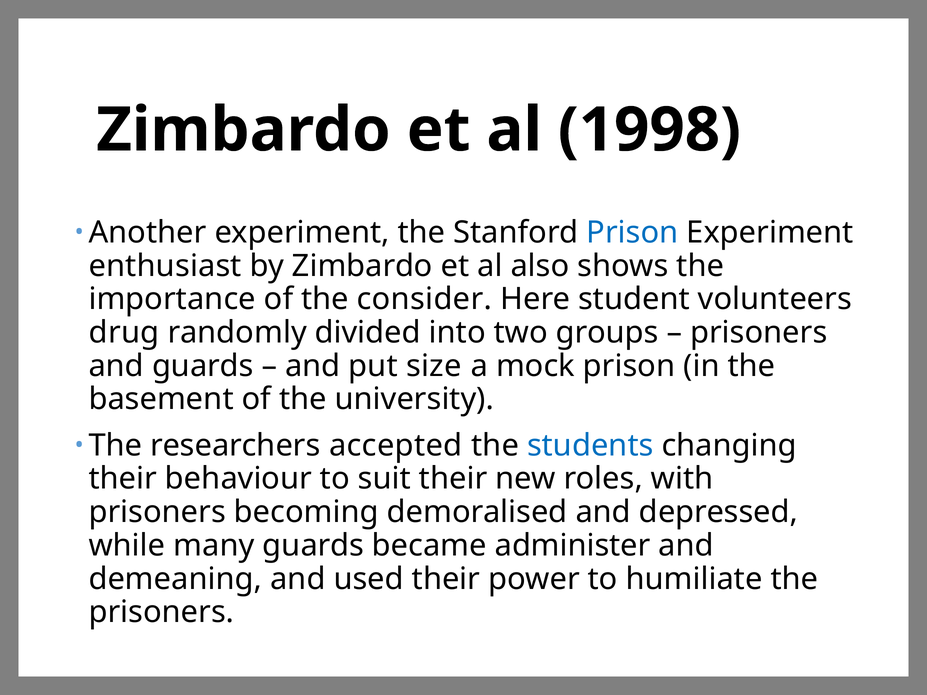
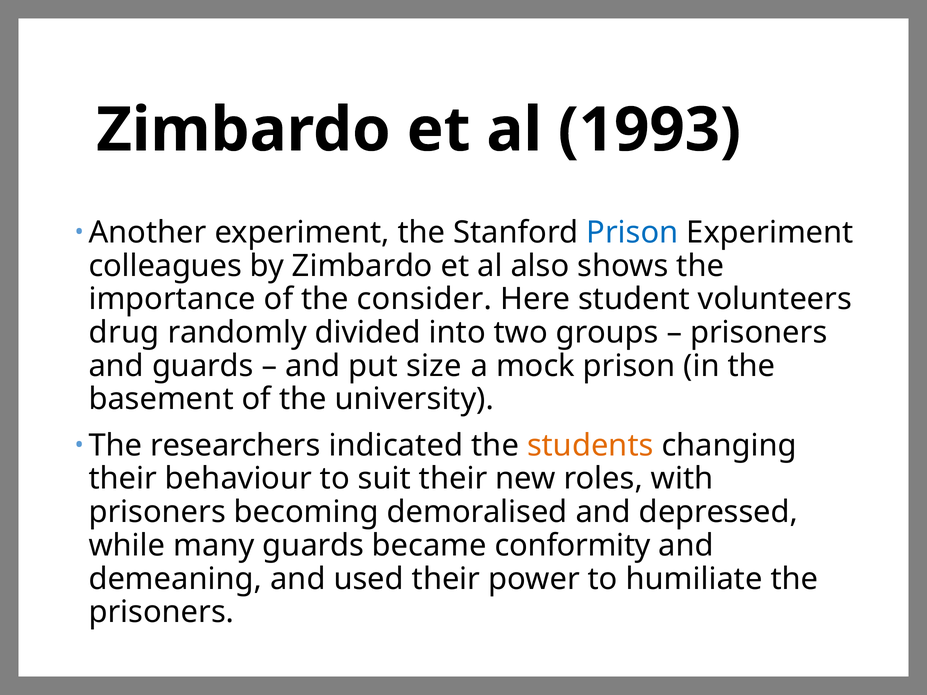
1998: 1998 -> 1993 (649, 130)
enthusiast: enthusiast -> colleagues (165, 266)
accepted: accepted -> indicated (396, 446)
students colour: blue -> orange (590, 446)
administer: administer -> conformity (573, 546)
